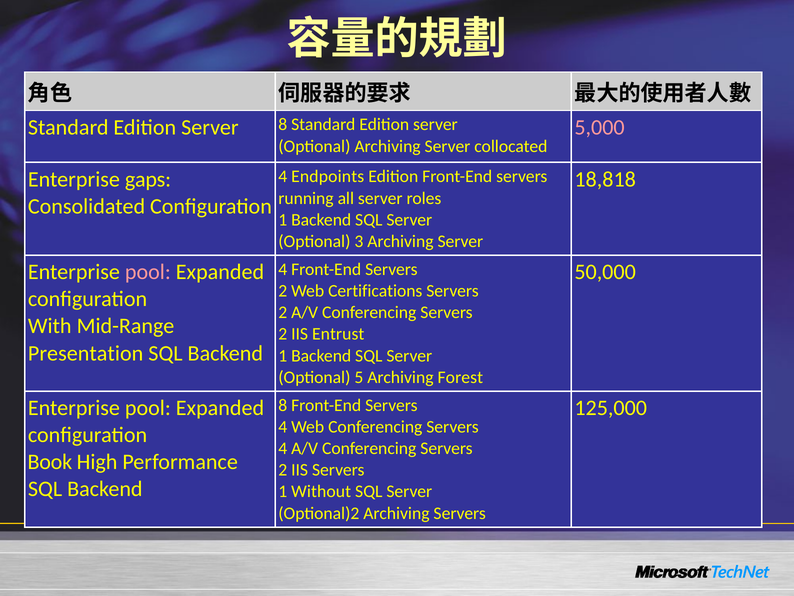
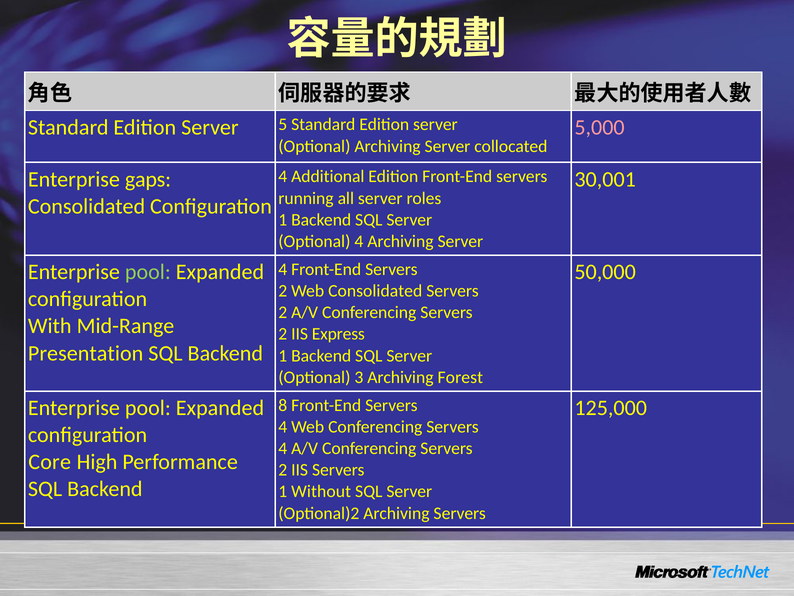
Server 8: 8 -> 5 (283, 125)
Endpoints: Endpoints -> Additional (328, 176)
18,818: 18,818 -> 30,001 (605, 179)
Optional 3: 3 -> 4 (359, 241)
pool colour: pink -> light green (148, 272)
Web Certifications: Certifications -> Consolidated (375, 291)
Entrust: Entrust -> Express (338, 334)
5: 5 -> 3 (359, 377)
Book: Book -> Core (50, 462)
